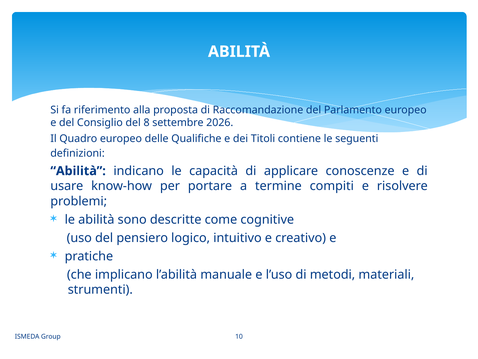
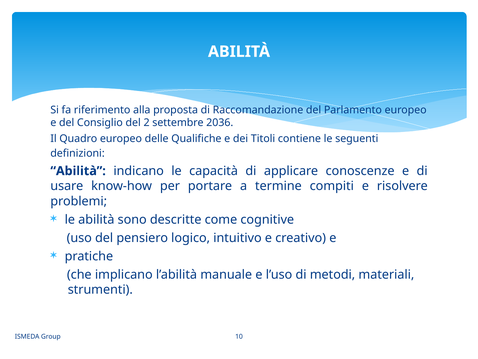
8: 8 -> 2 (147, 122)
2026: 2026 -> 2036 (220, 122)
